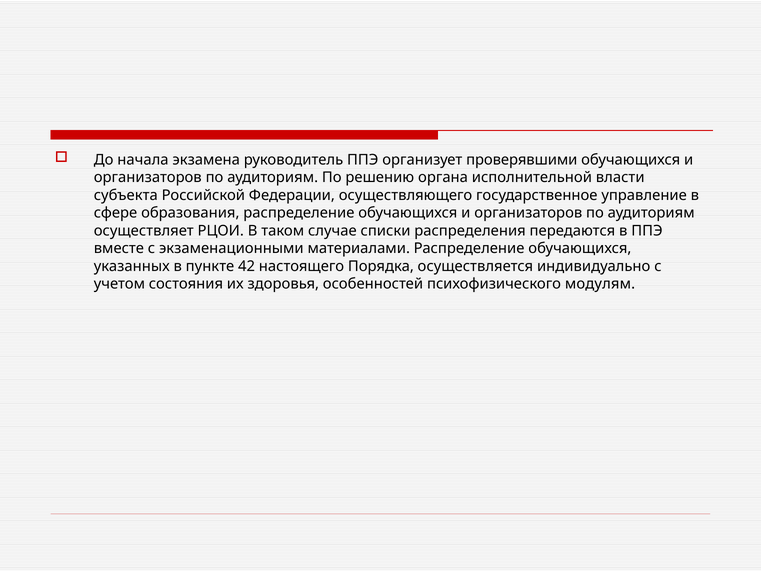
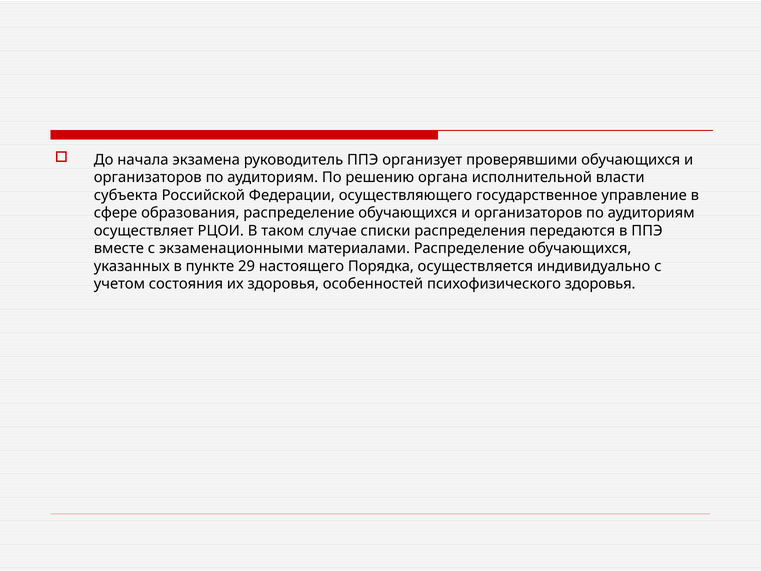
42: 42 -> 29 (247, 266)
психофизического модулям: модулям -> здоровья (600, 284)
